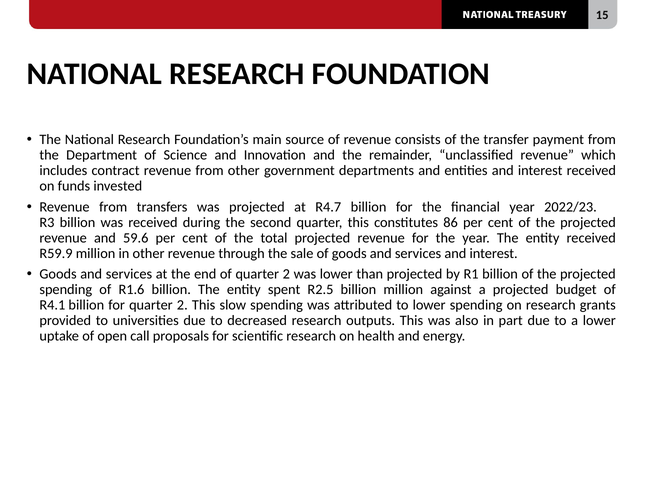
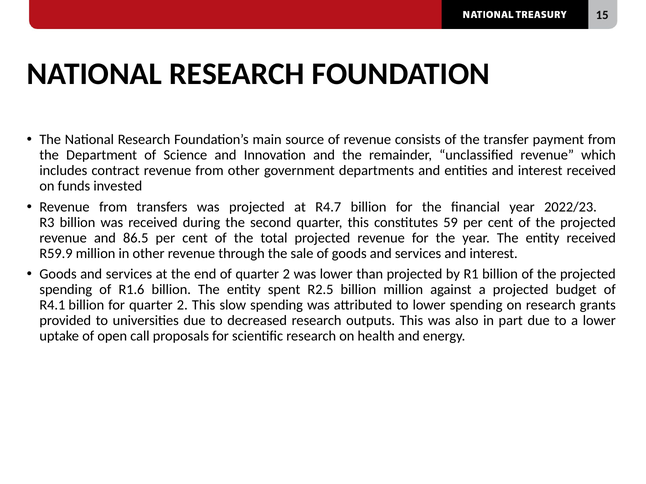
86: 86 -> 59 (451, 223)
59.6: 59.6 -> 86.5 (136, 238)
